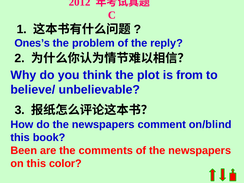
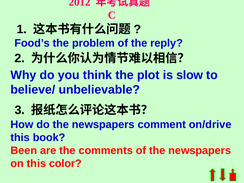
Ones’s: Ones’s -> Food’s (32, 43)
from: from -> slow (190, 75)
on/blind: on/blind -> on/drive (210, 125)
